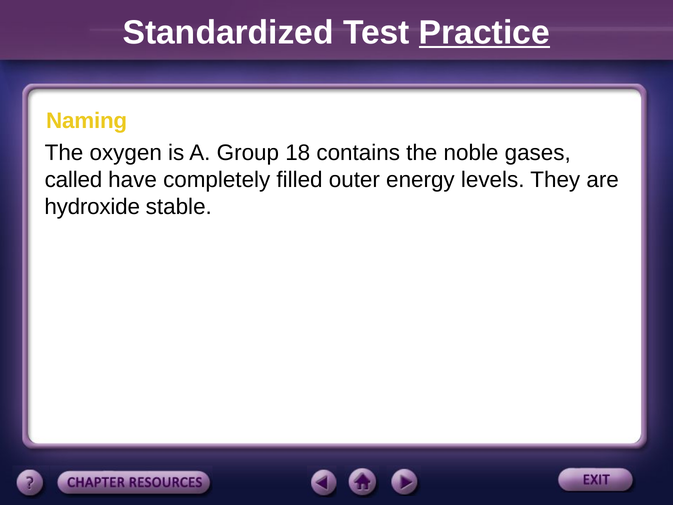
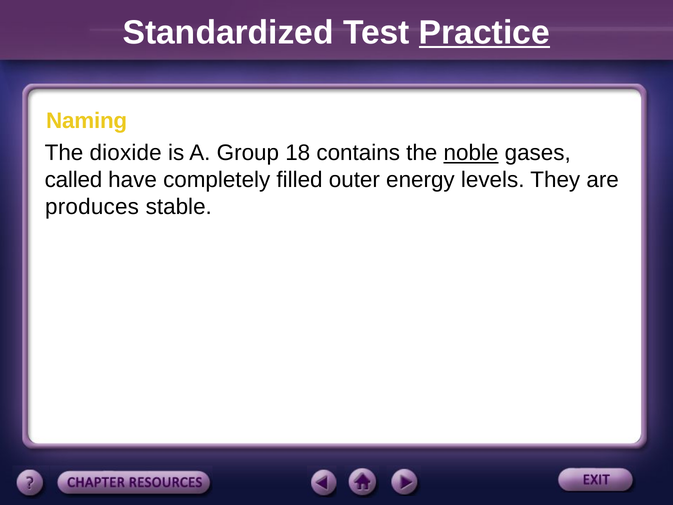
oxygen: oxygen -> dioxide (126, 153)
noble underline: none -> present (471, 153)
hydroxide: hydroxide -> produces (92, 207)
